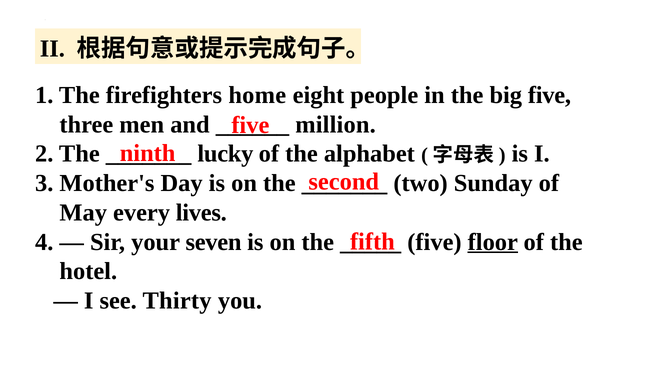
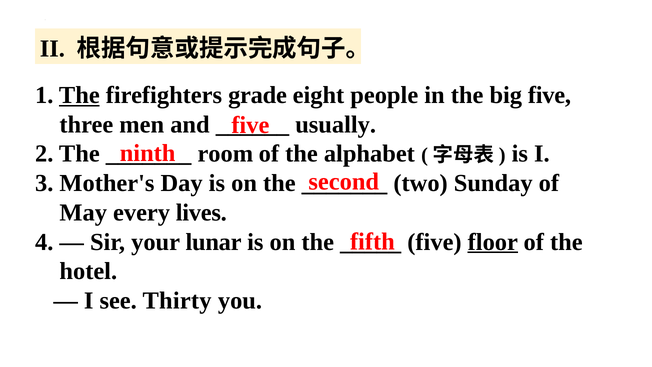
The underline: none -> present (79, 95)
home: home -> grade (257, 95)
million: million -> usually (336, 124)
lucky: lucky -> room (225, 154)
seven: seven -> lunar (214, 242)
